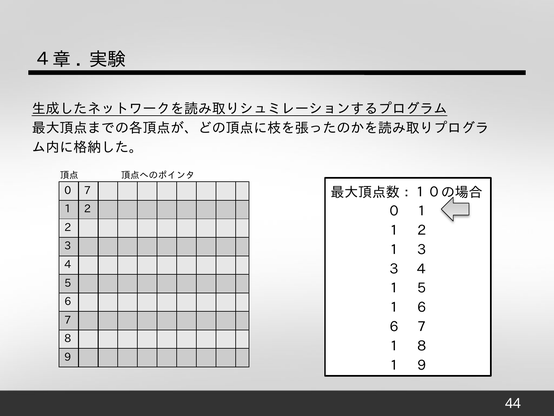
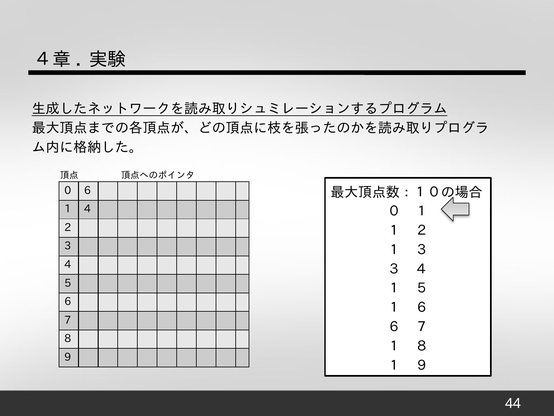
0 7: 7 -> 6 (87, 190)
1 2: 2 -> 4 (87, 209)
